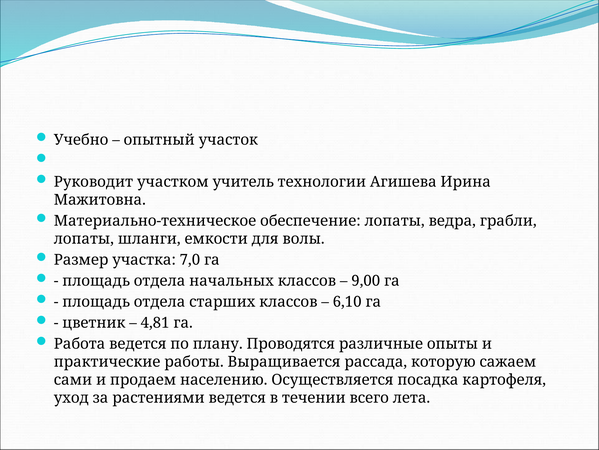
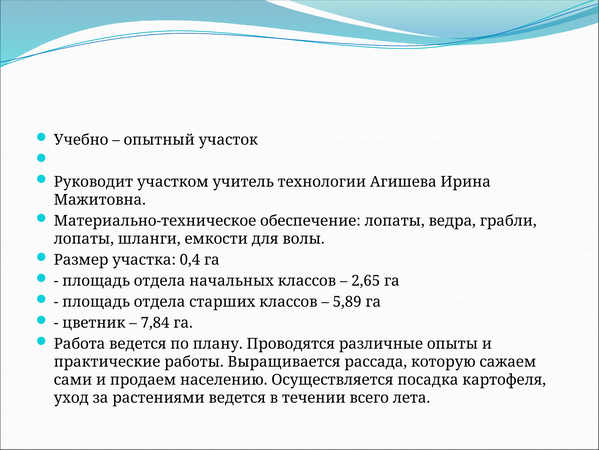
7,0: 7,0 -> 0,4 (190, 260)
9,00: 9,00 -> 2,65 (366, 281)
6,10: 6,10 -> 5,89 (347, 302)
4,81: 4,81 -> 7,84 (155, 322)
